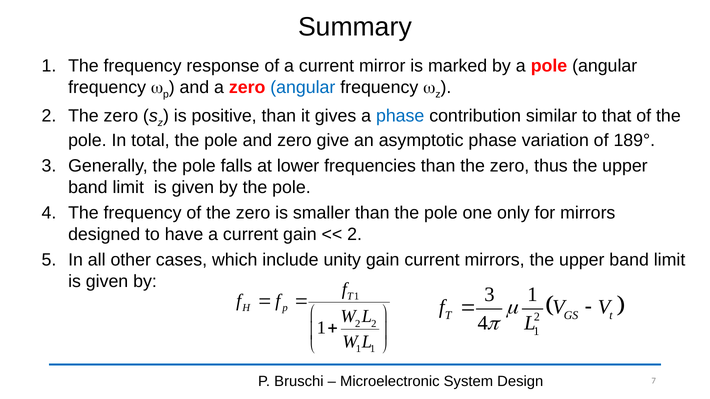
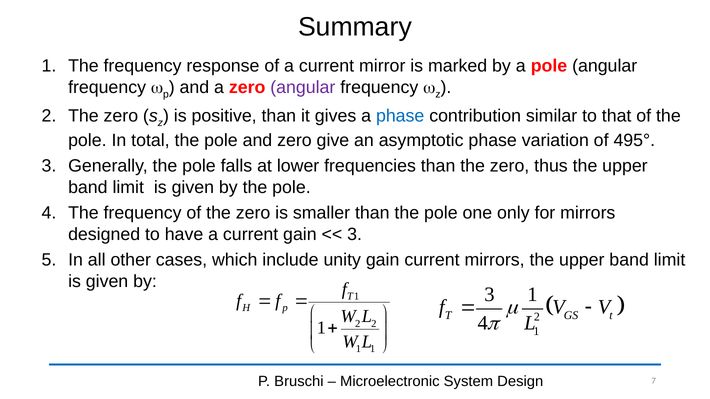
angular colour: blue -> purple (303, 87)
189°: 189° -> 495° (634, 140)
2: 2 -> 3 (355, 234)
